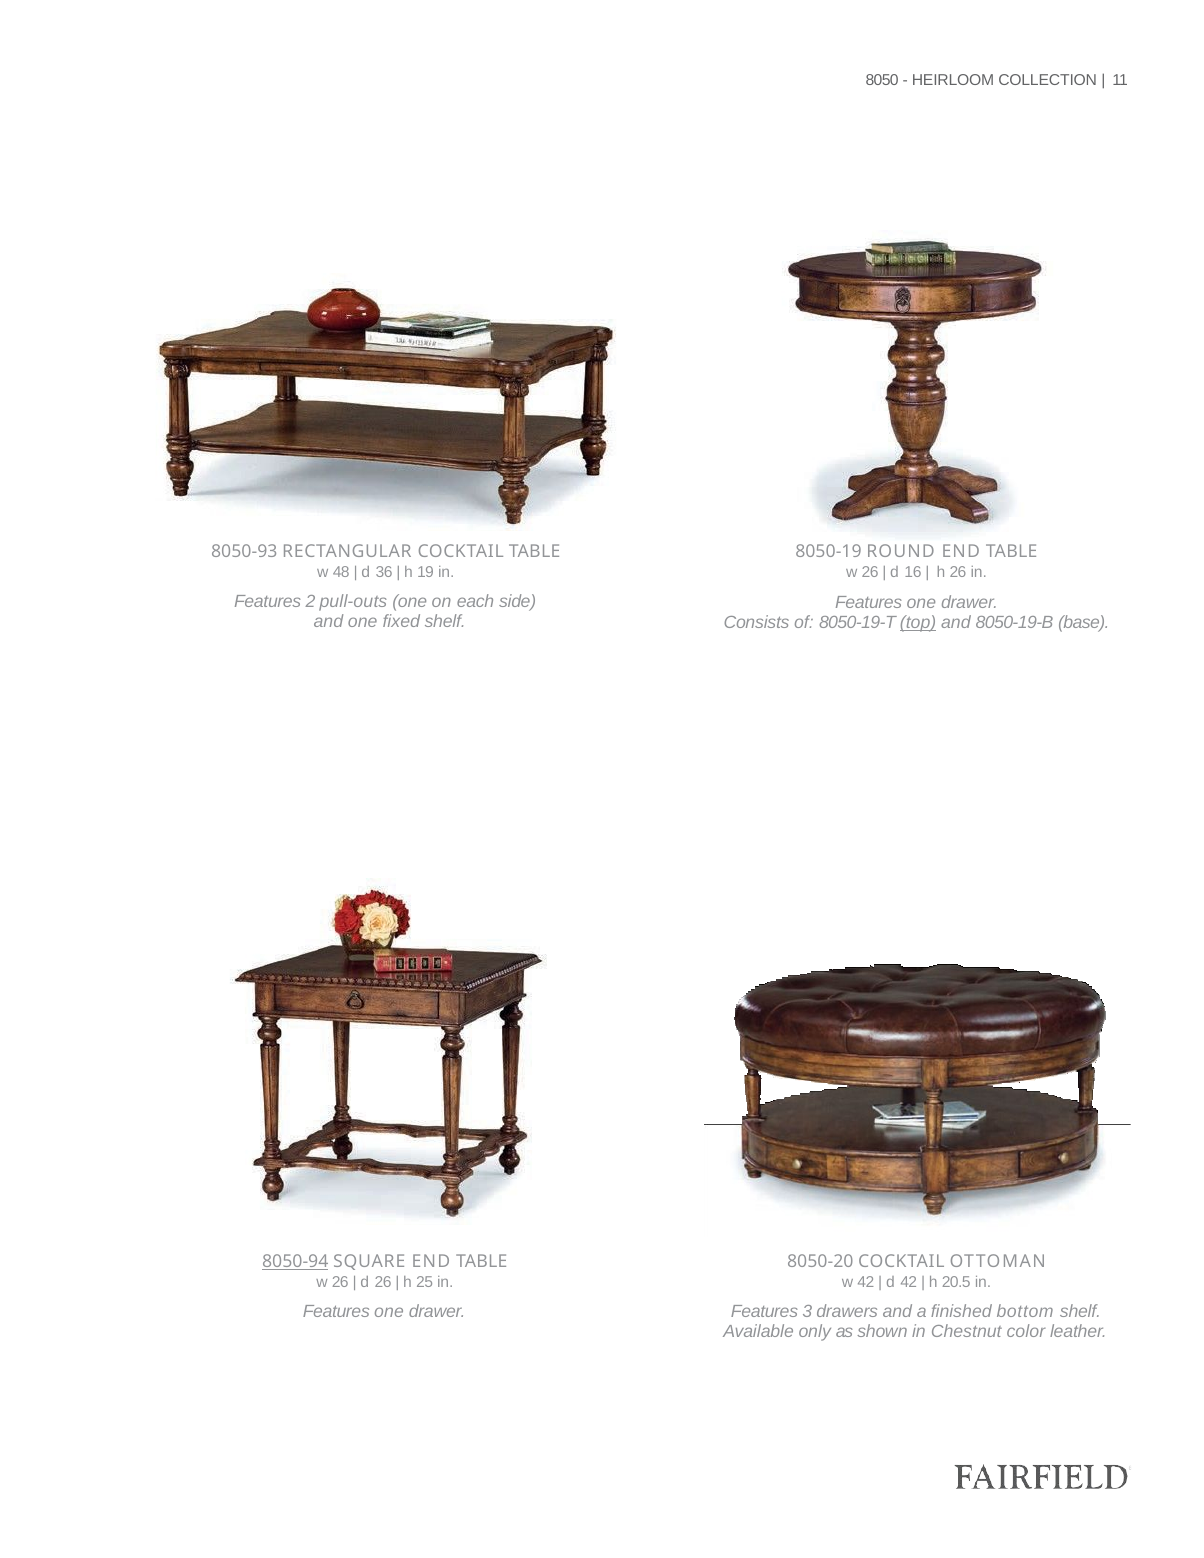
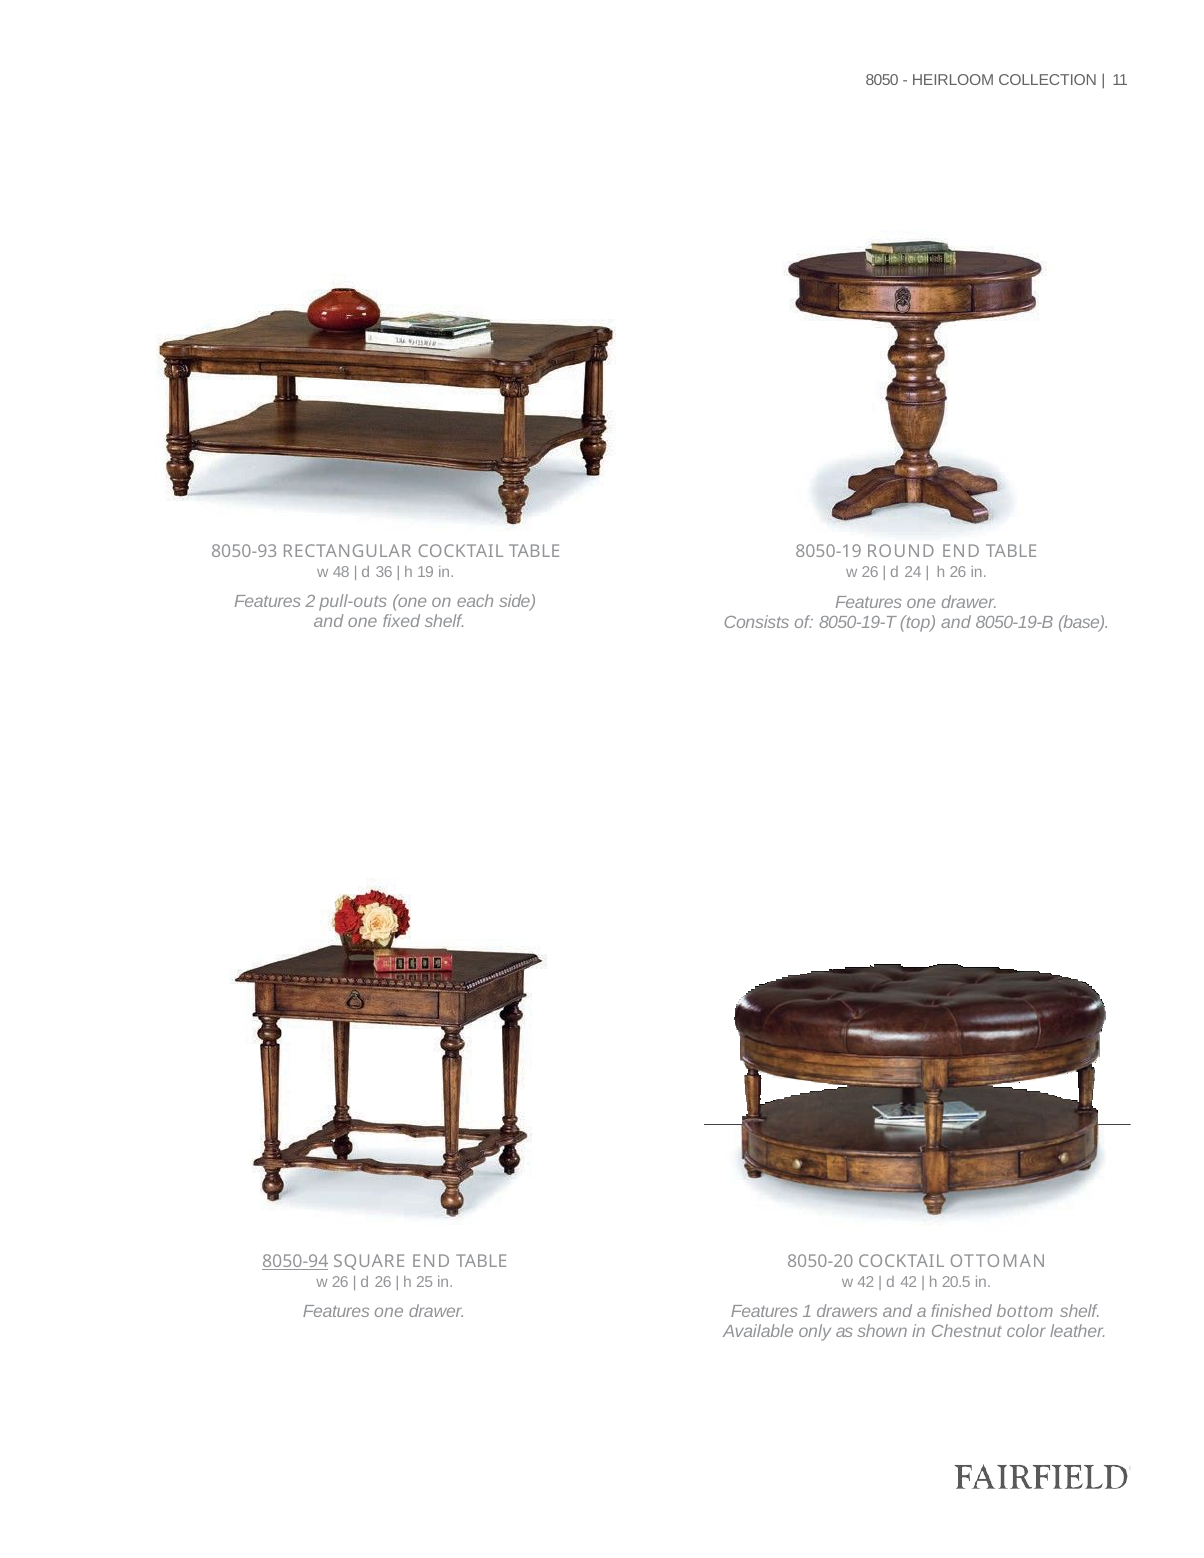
16: 16 -> 24 (913, 573)
top underline: present -> none (918, 622)
3: 3 -> 1 (807, 1312)
